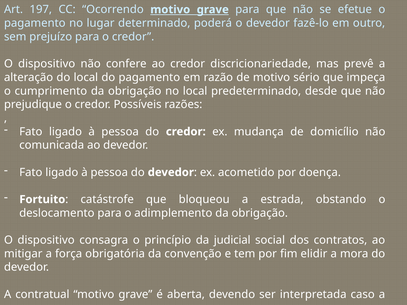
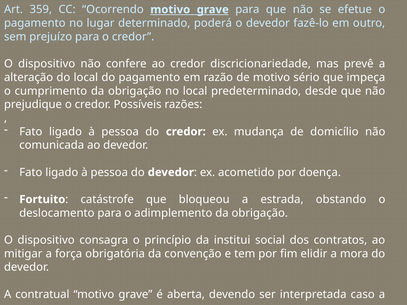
197: 197 -> 359 (41, 10)
judicial: judicial -> institui (232, 240)
